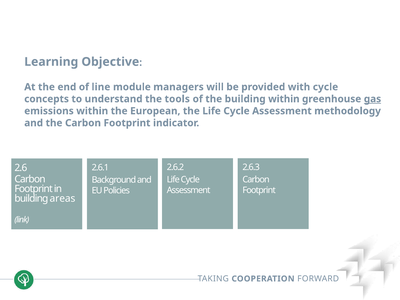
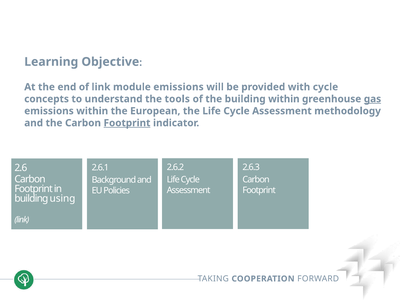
of line: line -> link (101, 87)
module managers: managers -> emissions (179, 87)
Footprint underline: none -> present (127, 123)
areas: areas -> using (62, 198)
